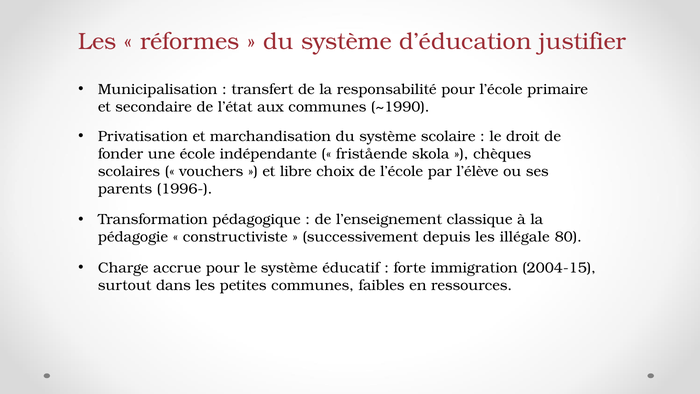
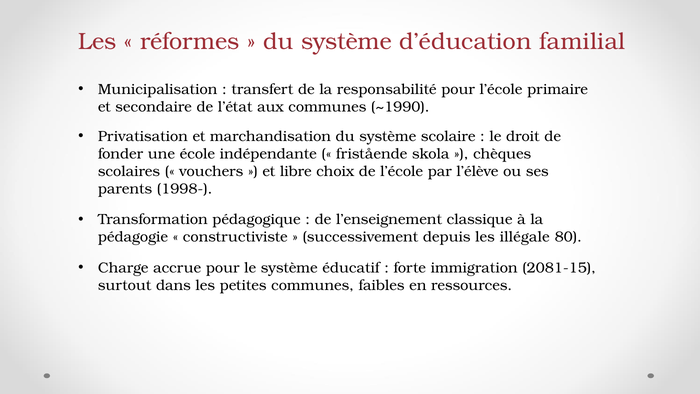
justifier: justifier -> familial (582, 41)
1996-: 1996- -> 1998- (185, 189)
2004-15: 2004-15 -> 2081-15 (559, 268)
